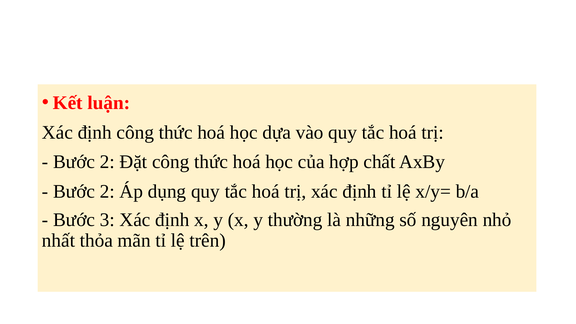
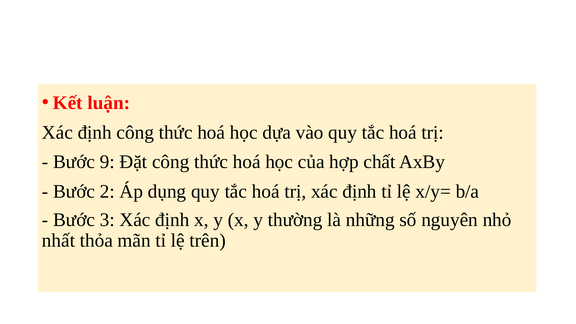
2: 2 -> 9 (107, 162)
